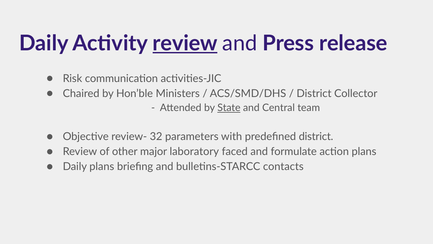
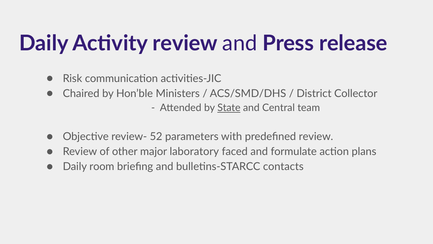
review underline: present -> none (185, 43)
32: 32 -> 52 (156, 136)
predefined district: district -> review (316, 136)
Daily plans: plans -> room (102, 166)
